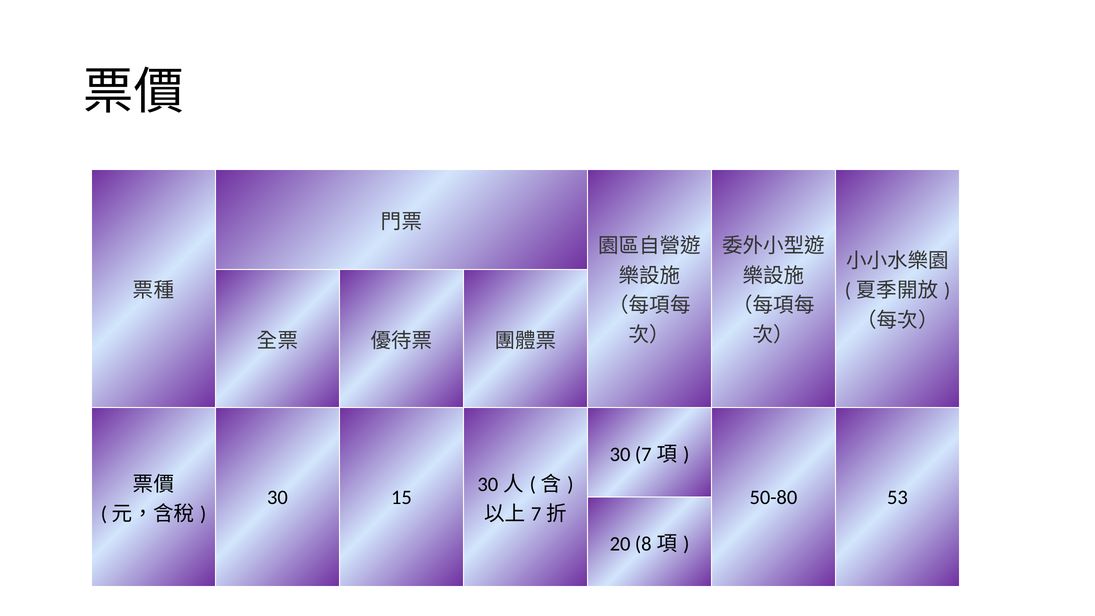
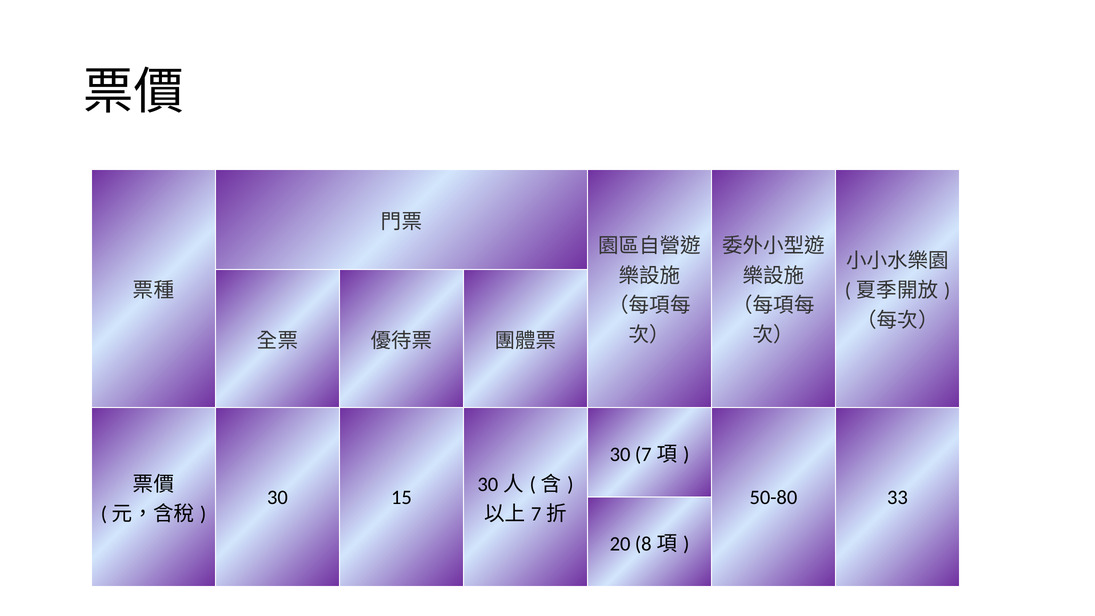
53: 53 -> 33 (897, 497)
